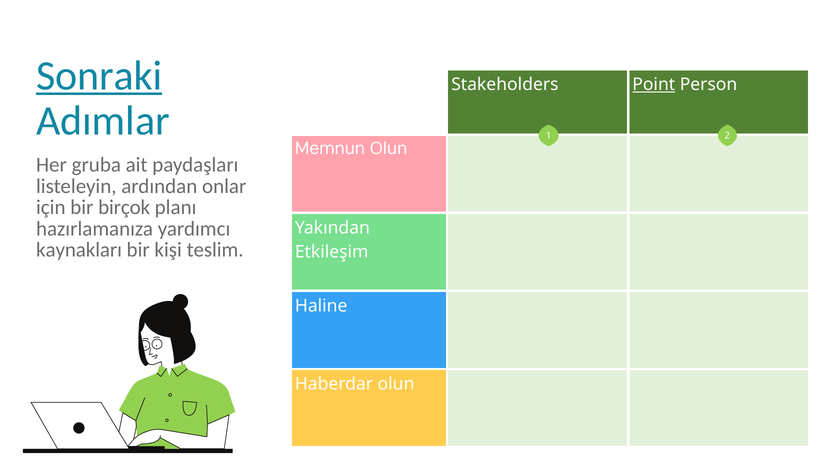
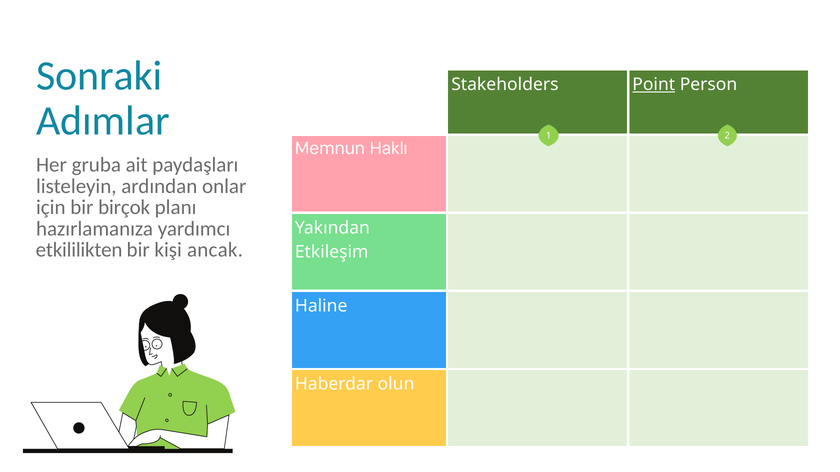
Sonraki underline: present -> none (99, 76)
Memnun Olun: Olun -> Haklı (389, 149)
kaynakları: kaynakları -> etkililikten (79, 250)
teslim: teslim -> ancak (215, 250)
